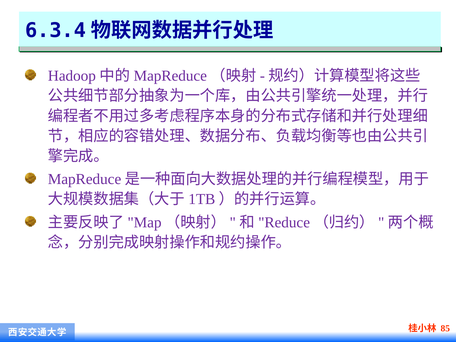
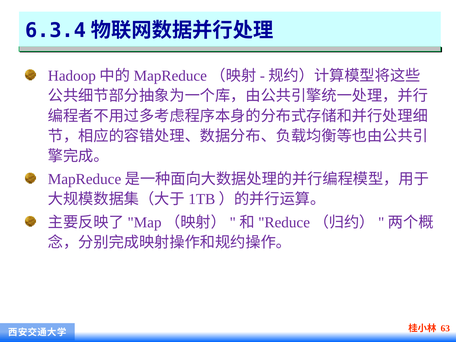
85: 85 -> 63 (445, 328)
